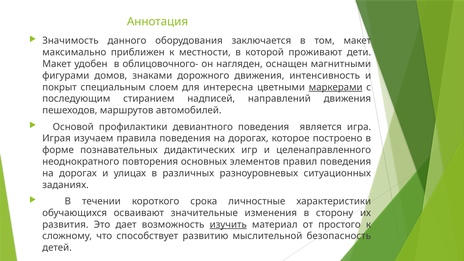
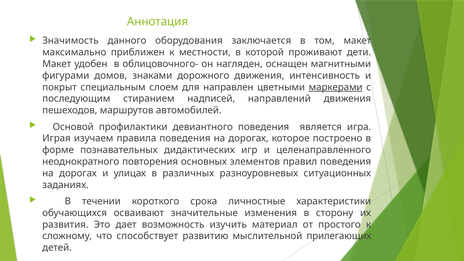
интересна: интересна -> направлен (228, 87)
изучить underline: present -> none (228, 224)
безопасность: безопасность -> прилегающих (339, 236)
